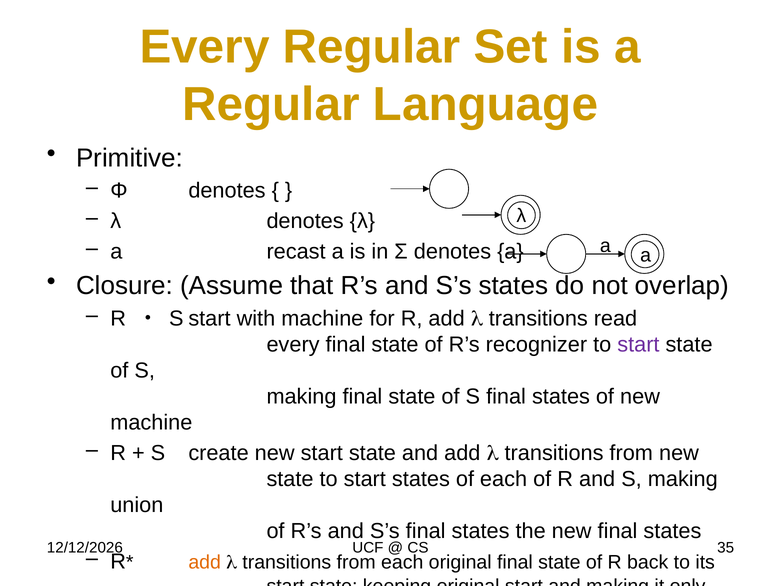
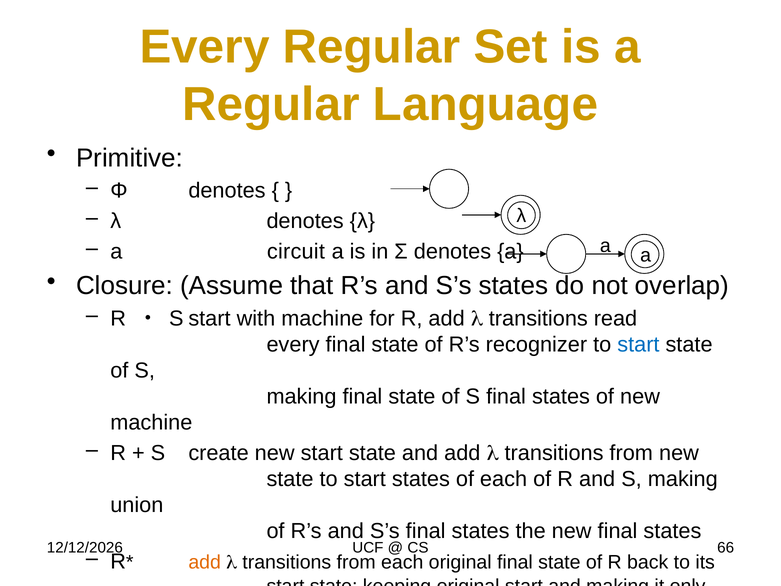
recast: recast -> circuit (296, 251)
start colour: purple -> blue (638, 344)
35: 35 -> 66 (726, 547)
